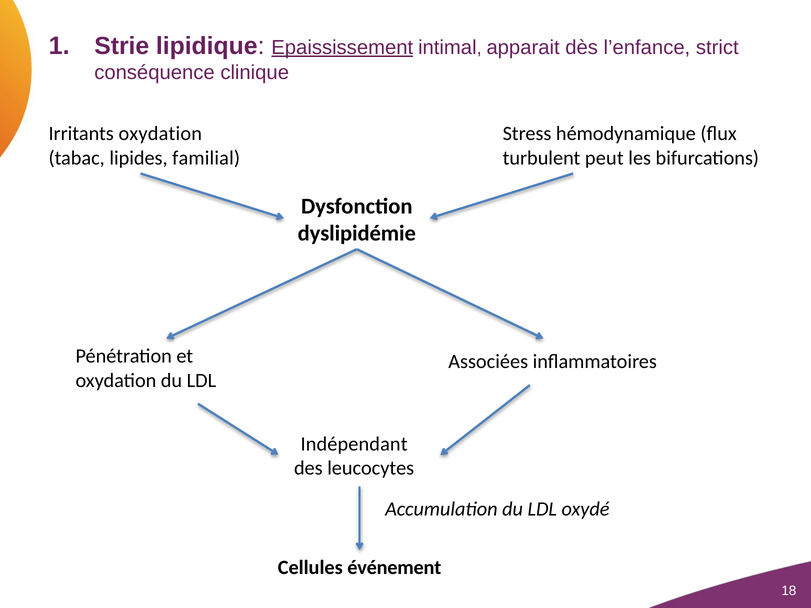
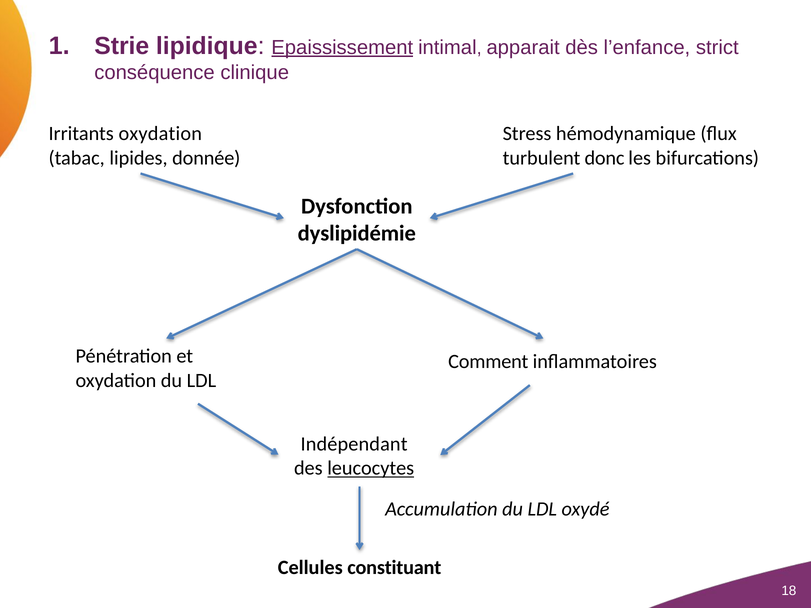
familial: familial -> donnée (206, 158)
peut: peut -> donc (604, 158)
Associées: Associées -> Comment (488, 362)
leucocytes underline: none -> present (371, 468)
événement: événement -> constituant (394, 568)
